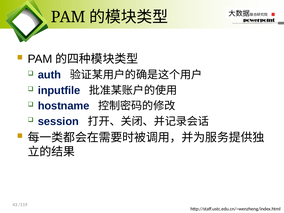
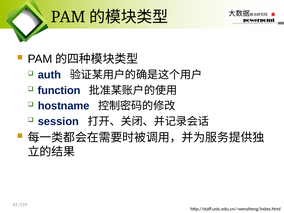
inputfile: inputfile -> function (59, 90)
